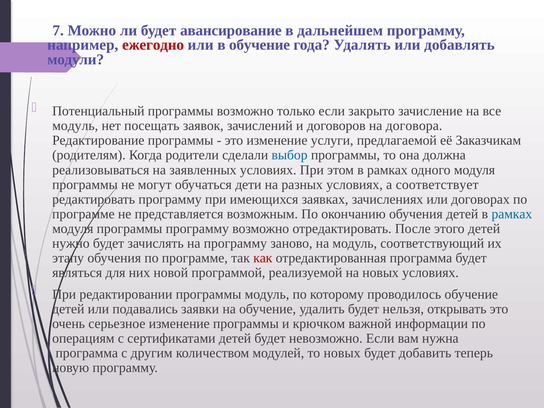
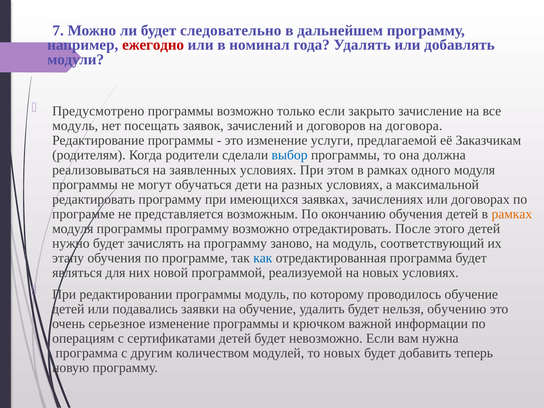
авансирование: авансирование -> следовательно (231, 30)
в обучение: обучение -> номинал (259, 45)
Потенциальный: Потенциальный -> Предусмотрено (98, 111)
соответствует: соответствует -> максимальной (437, 185)
рамках colour: blue -> orange (512, 214)
как colour: red -> blue (263, 258)
открывать: открывать -> обучению (457, 309)
